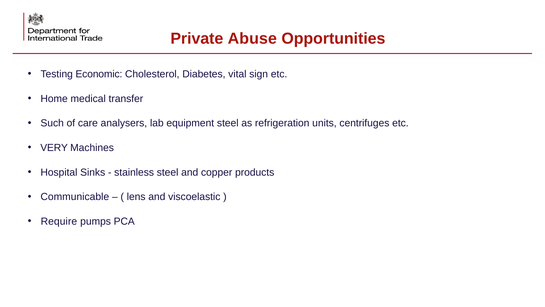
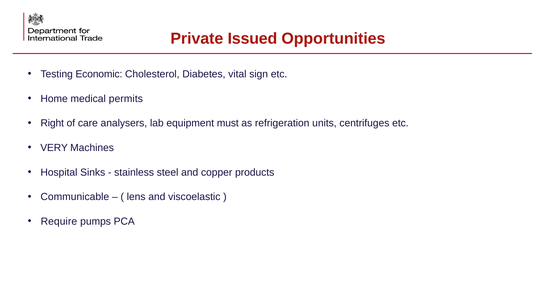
Abuse: Abuse -> Issued (252, 39)
transfer: transfer -> permits (126, 99)
Such: Such -> Right (52, 123)
equipment steel: steel -> must (228, 123)
